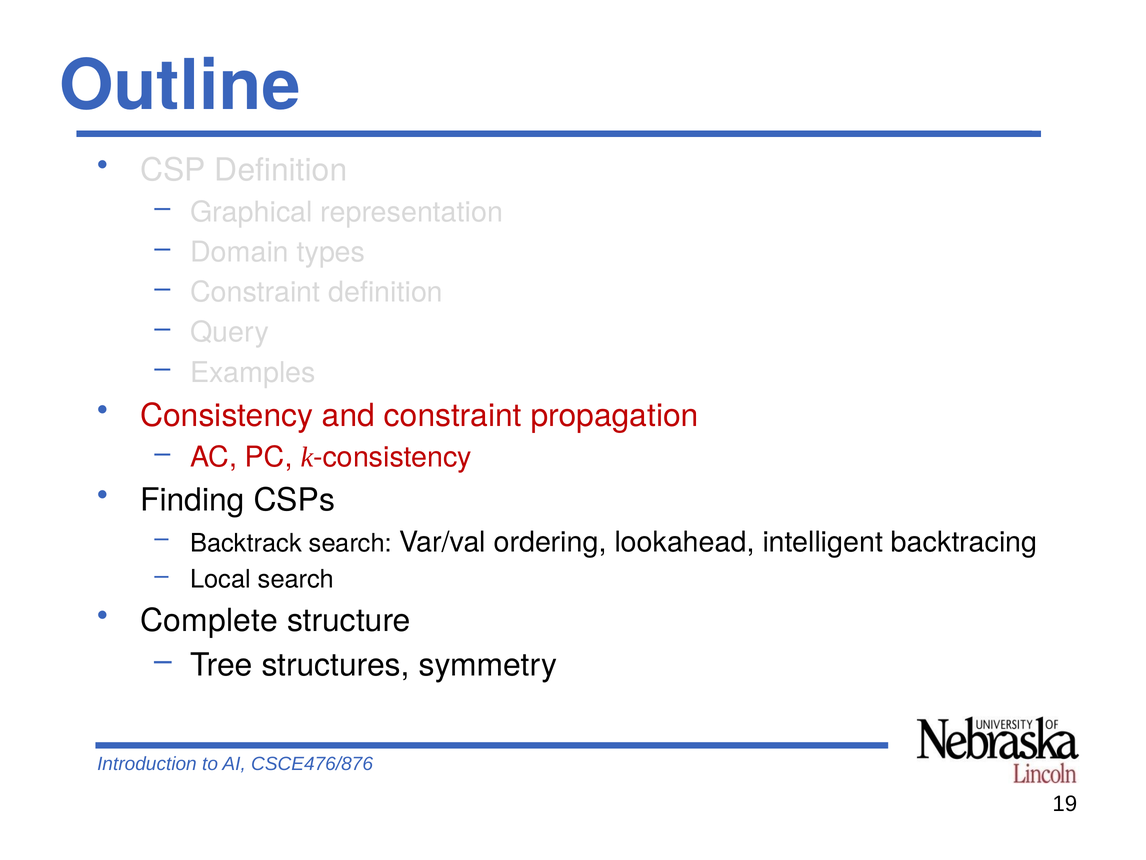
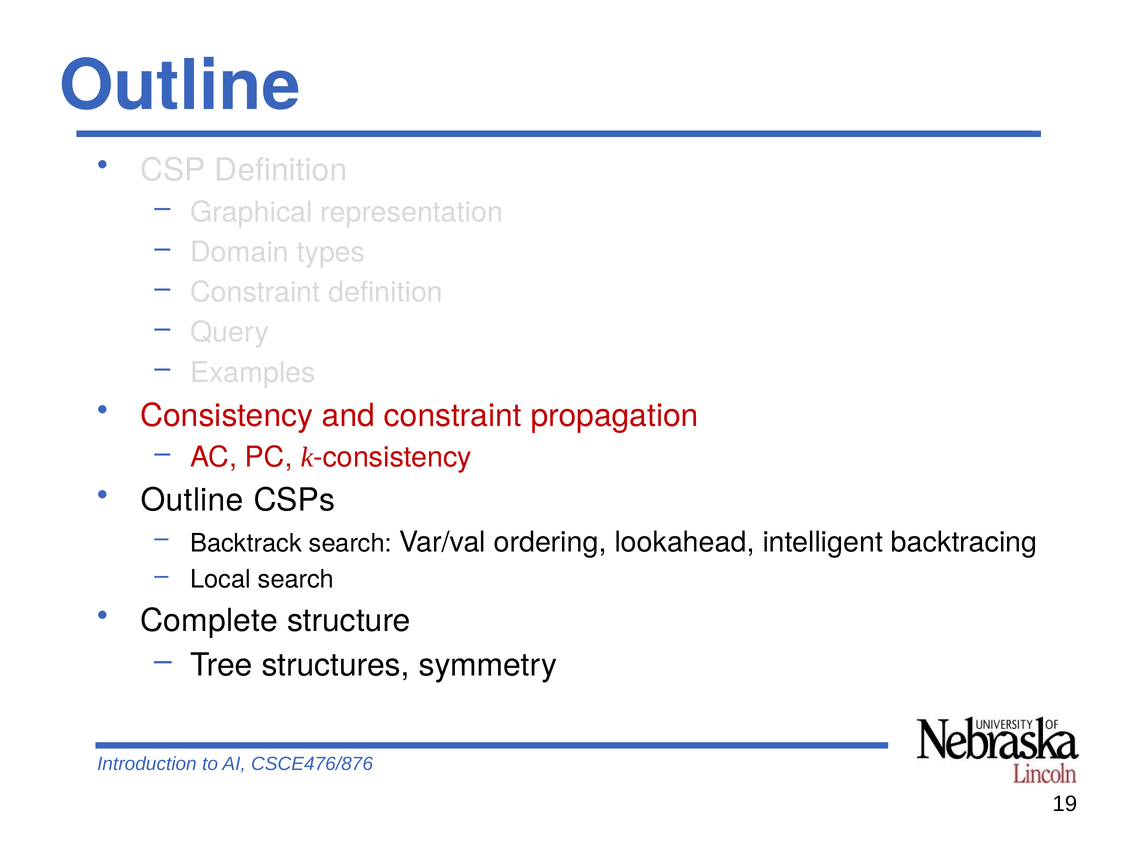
Finding: Finding -> Outline (192, 500)
